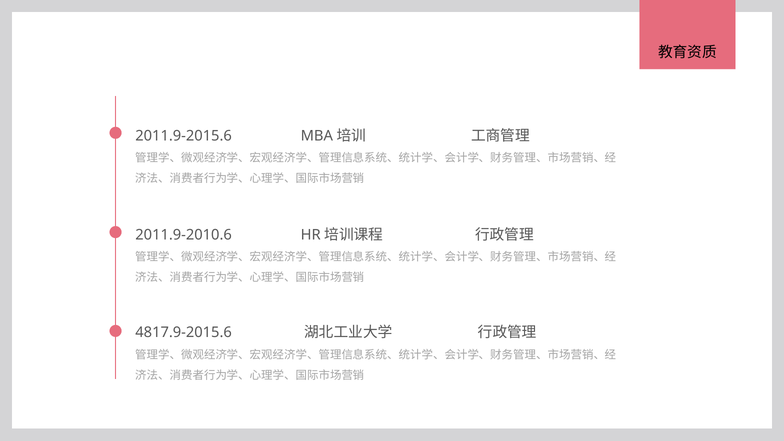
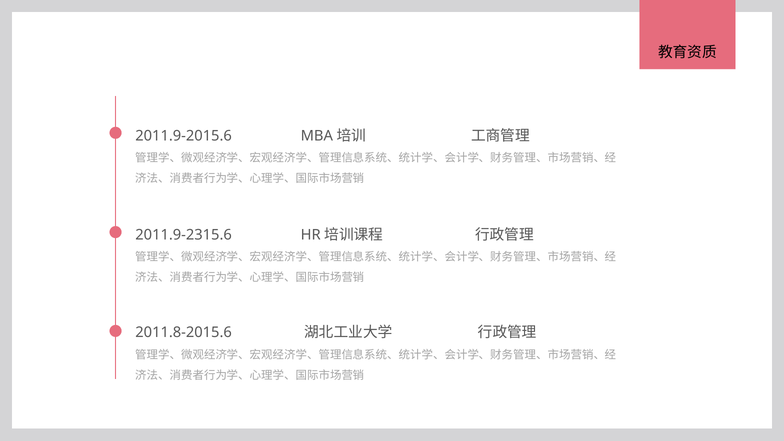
2011.9-2010.6: 2011.9-2010.6 -> 2011.9-2315.6 (184, 235)
4817.9-2015.6: 4817.9-2015.6 -> 2011.8-2015.6 (184, 333)
